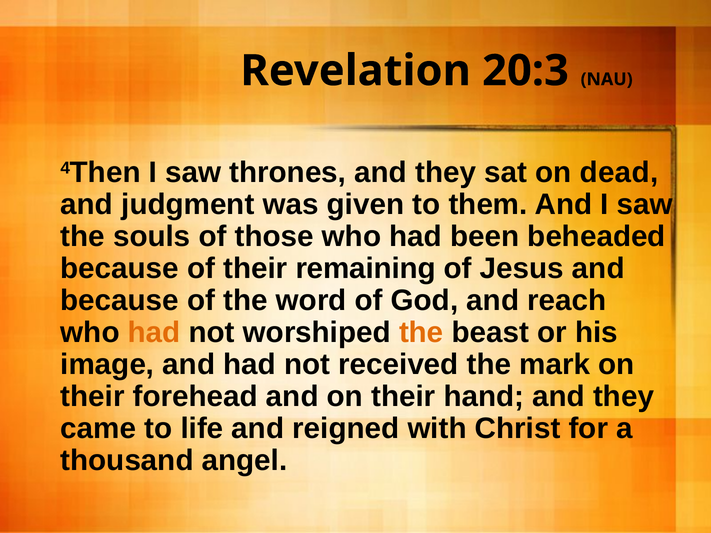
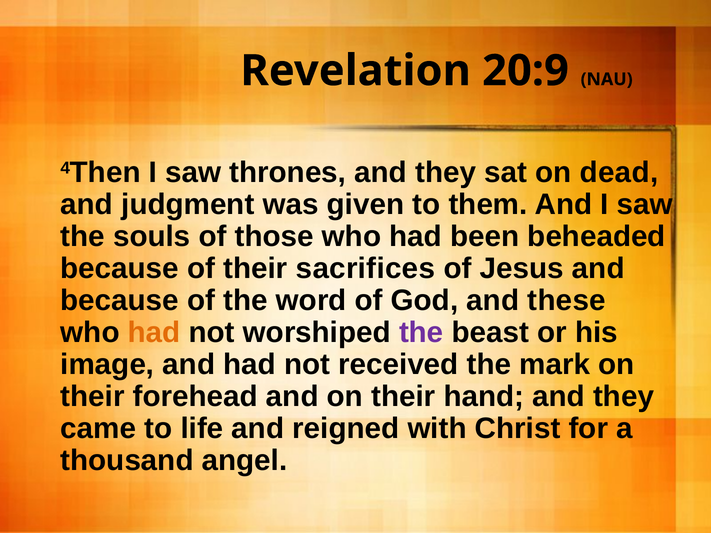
20:3: 20:3 -> 20:9 (526, 71)
remaining: remaining -> sacrifices (365, 269)
reach: reach -> these (567, 301)
the colour: orange -> purple (421, 333)
